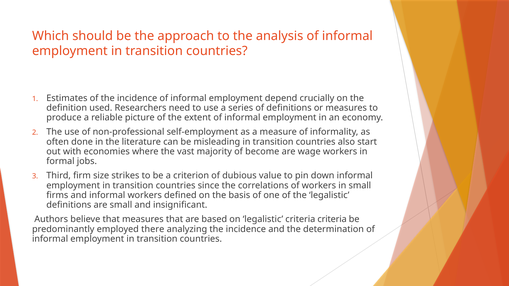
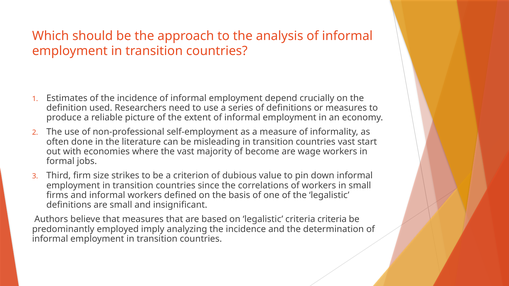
countries also: also -> vast (346, 142)
there: there -> imply (153, 229)
